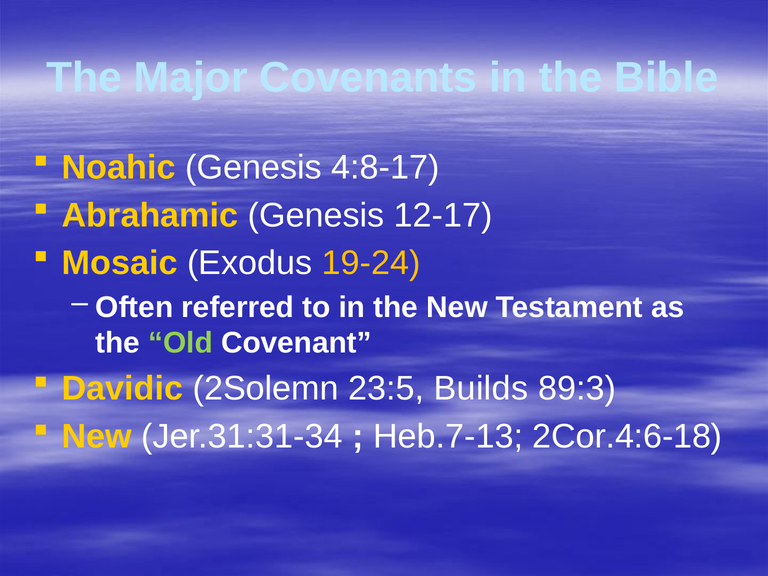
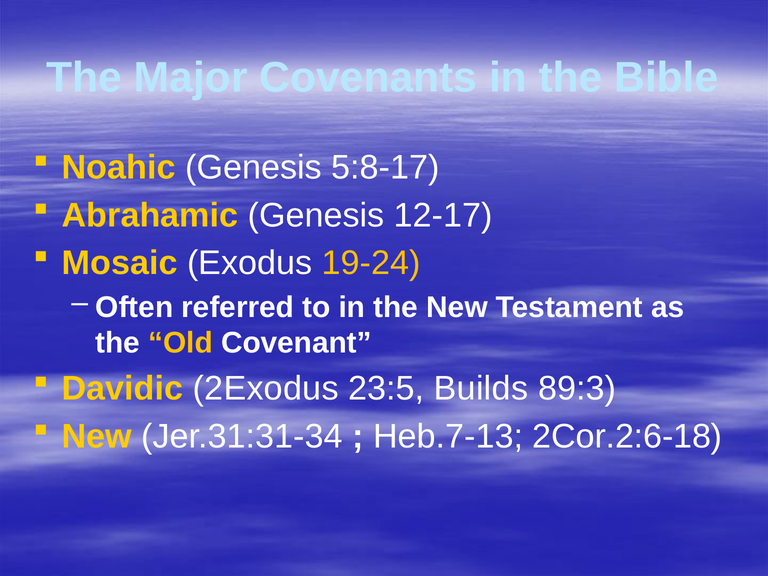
4:8-17: 4:8-17 -> 5:8-17 (385, 168)
Old colour: light green -> yellow (181, 343)
2Solemn: 2Solemn -> 2Exodus (266, 389)
2Cor.4:6-18: 2Cor.4:6-18 -> 2Cor.2:6-18 (627, 436)
